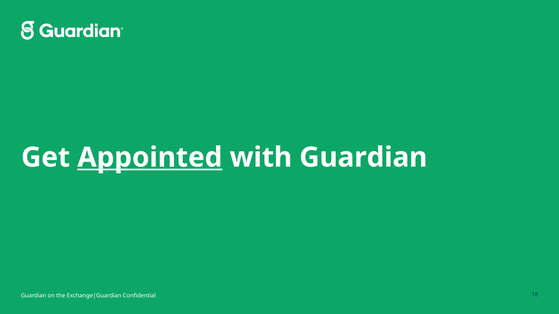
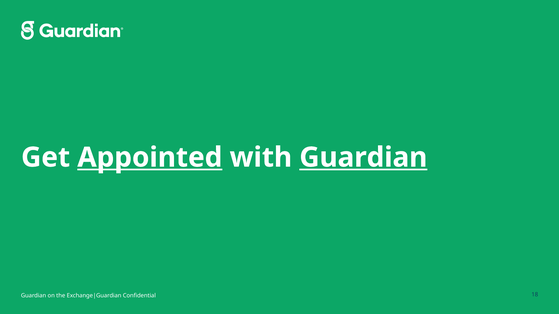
Guardian underline: none -> present (363, 158)
